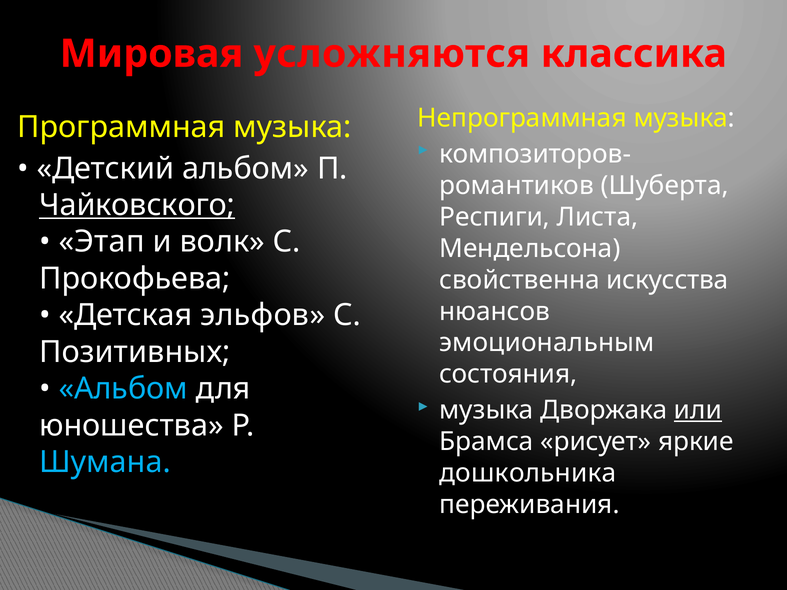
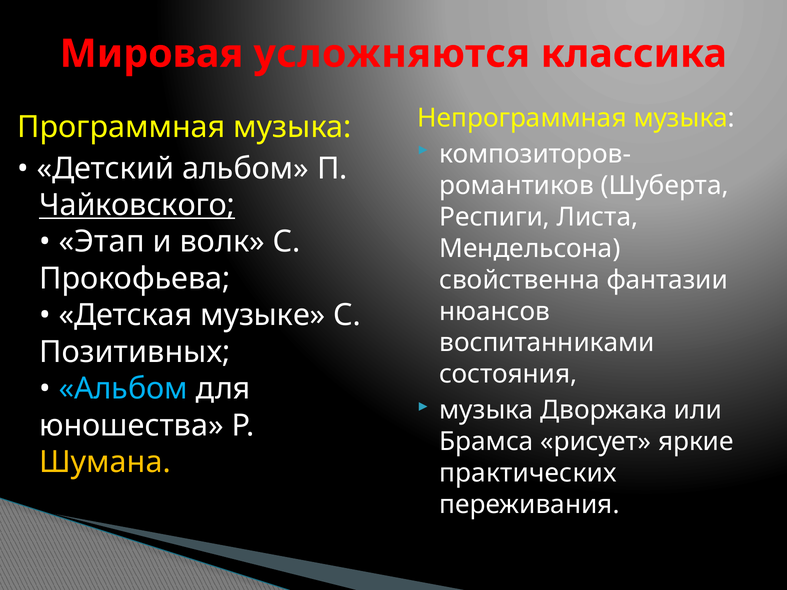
искусства: искусства -> фантазии (667, 280)
эльфов: эльфов -> музыке (263, 315)
эмоциональным: эмоциональным -> воспитанниками (547, 343)
или underline: present -> none (698, 410)
Шумана colour: light blue -> yellow (105, 462)
дошкольника: дошкольника -> практических (528, 473)
